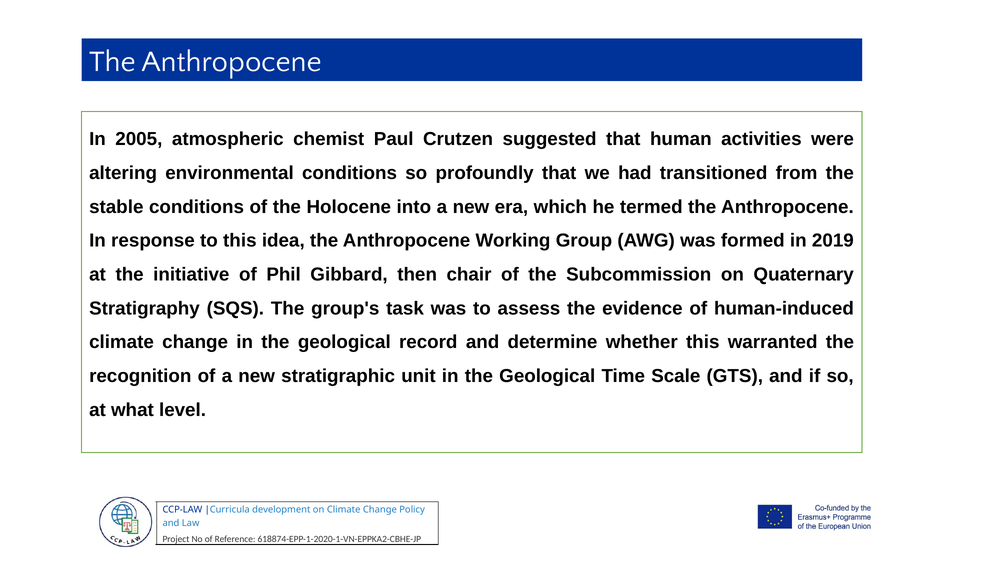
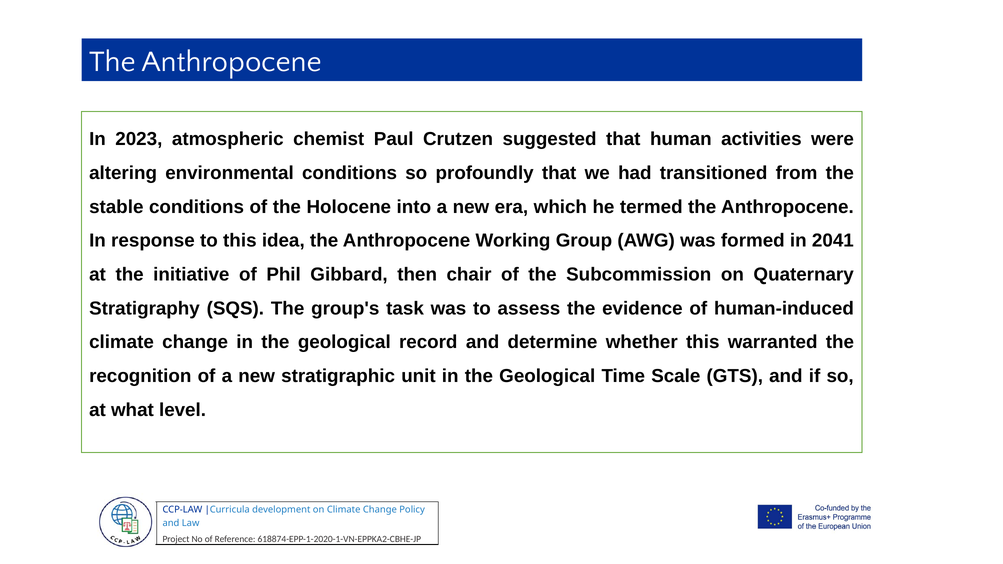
2005: 2005 -> 2023 (139, 139)
2019: 2019 -> 2041 (833, 241)
